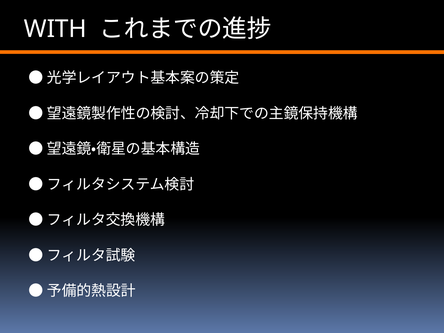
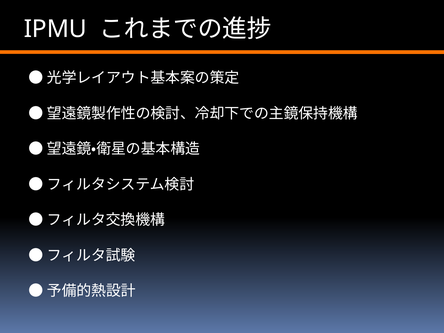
WITH: WITH -> IPMU (55, 29)
